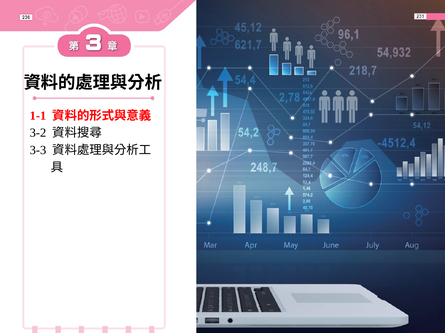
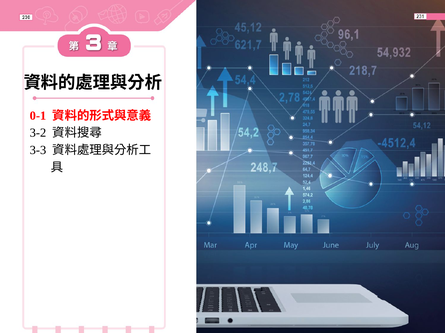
1-1: 1-1 -> 0-1 (38, 116)
